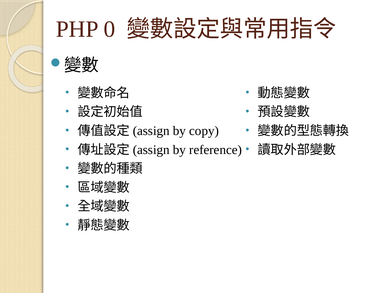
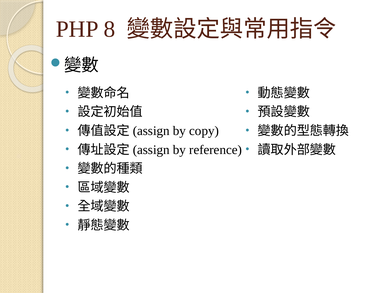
0: 0 -> 8 (109, 29)
